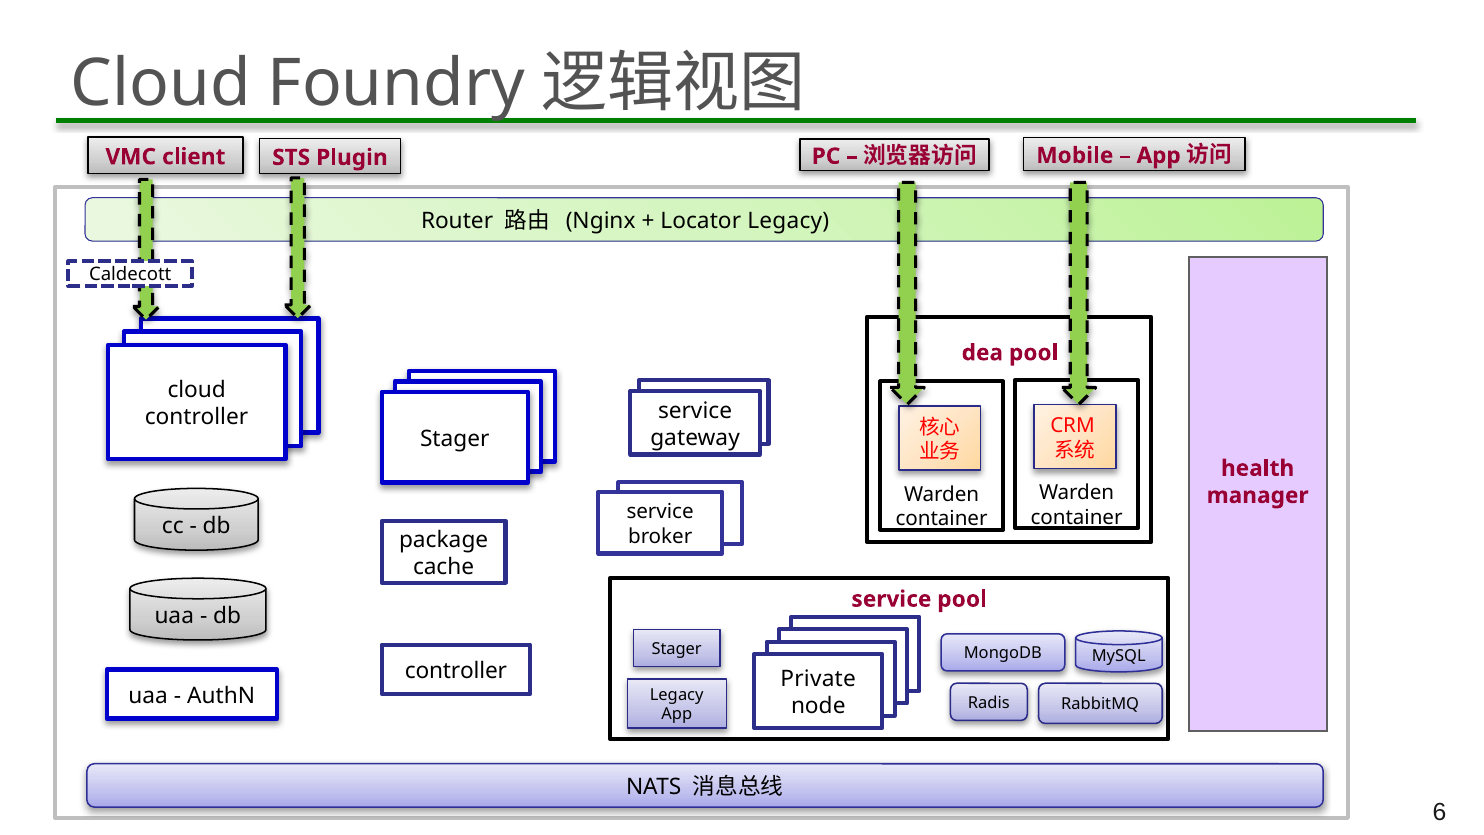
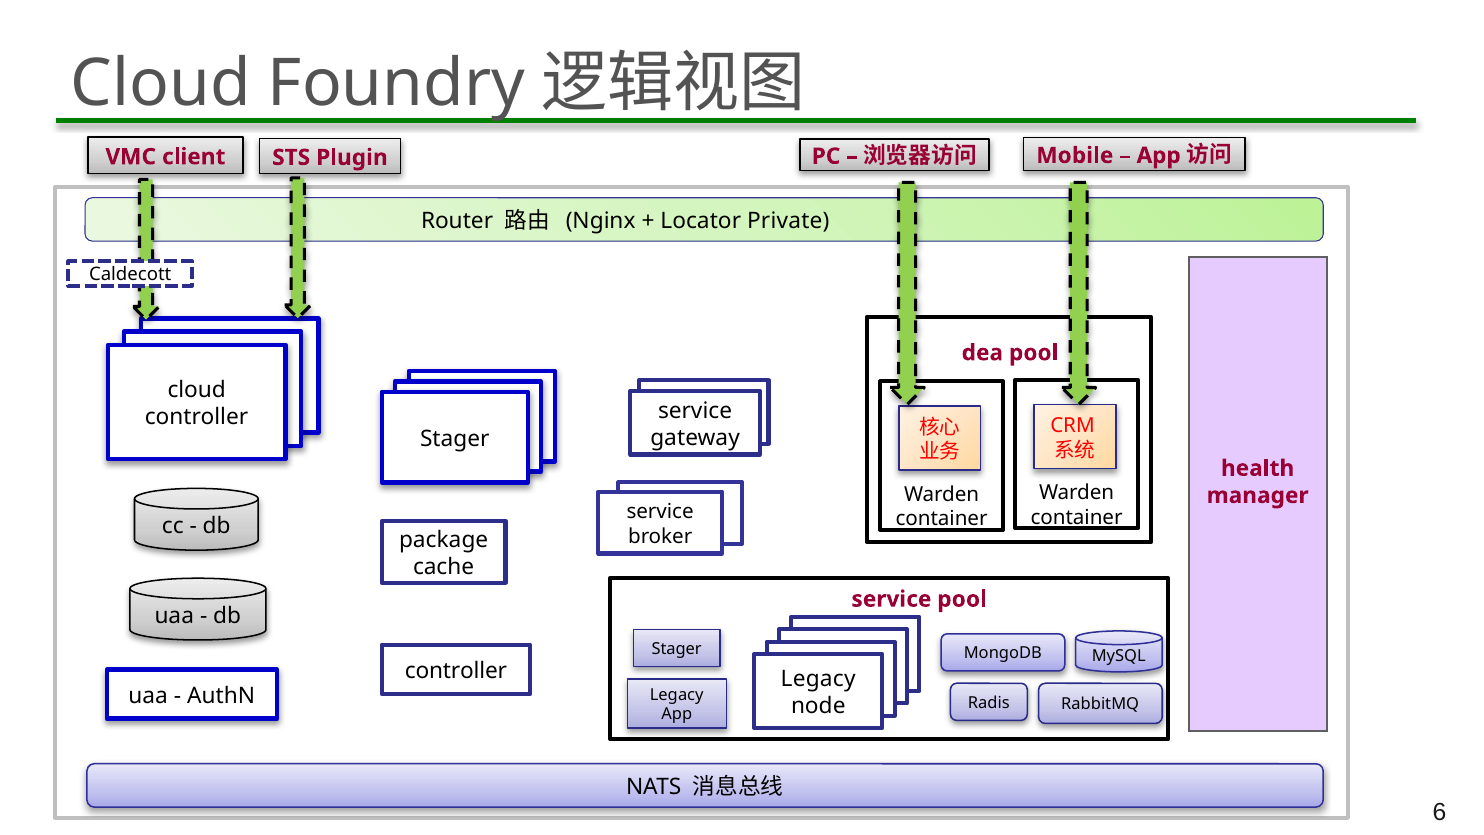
Locator Legacy: Legacy -> Private (788, 221)
Private: Private -> Legacy (818, 679)
